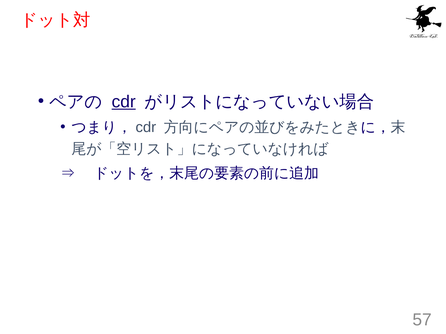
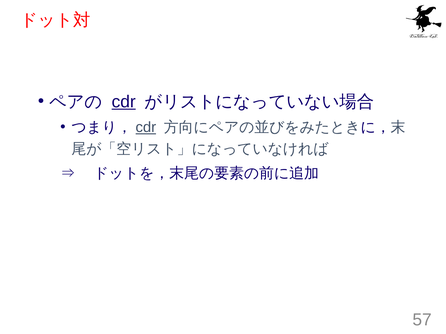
cdr underline: none -> present (146, 128)
